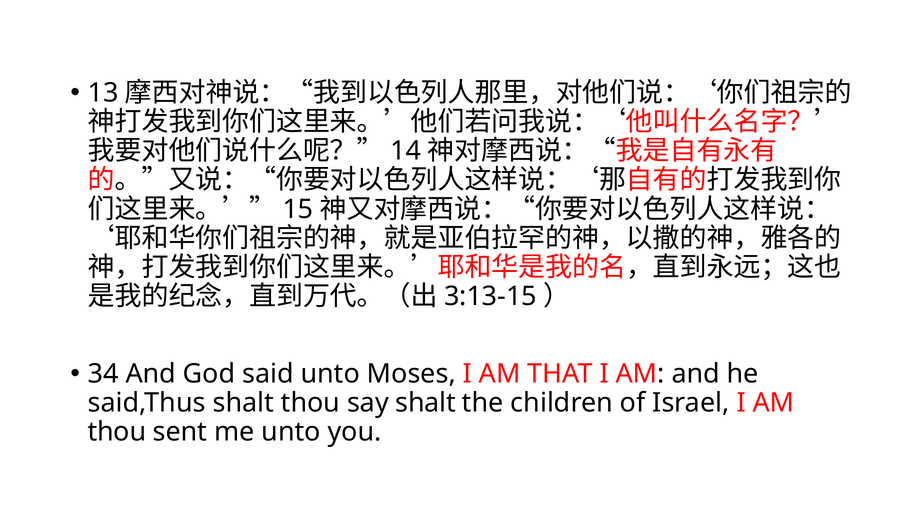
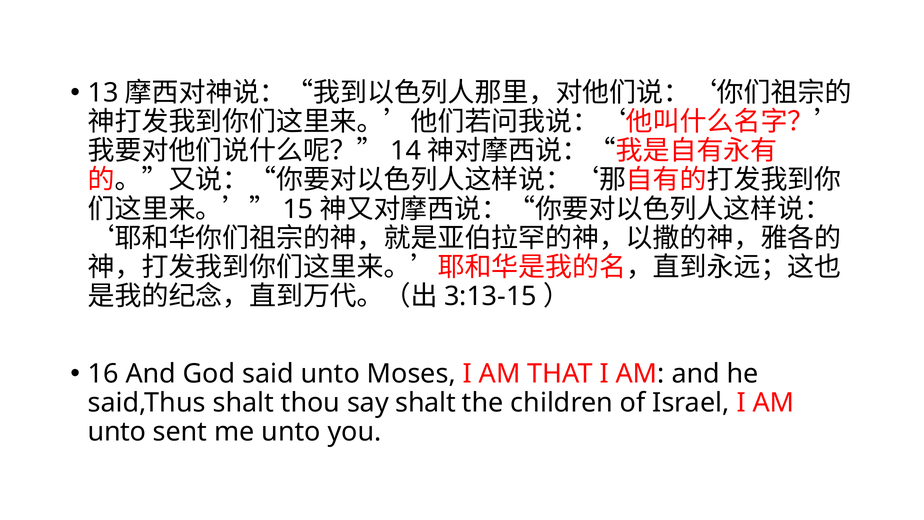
34: 34 -> 16 (103, 374)
thou: thou -> unto (117, 432)
